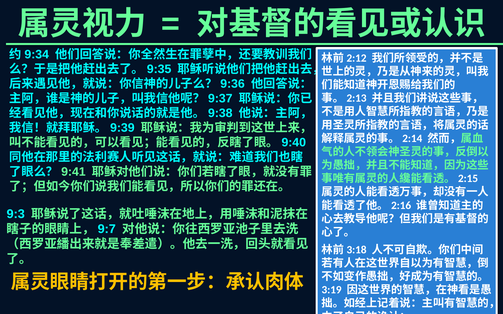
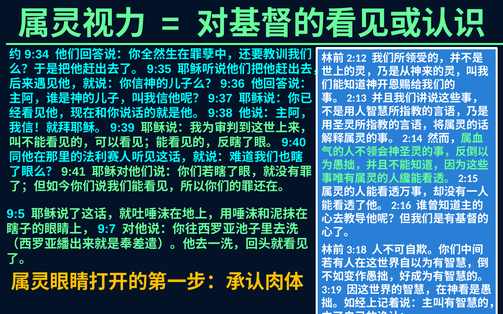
9:3: 9:3 -> 9:5 (16, 214)
